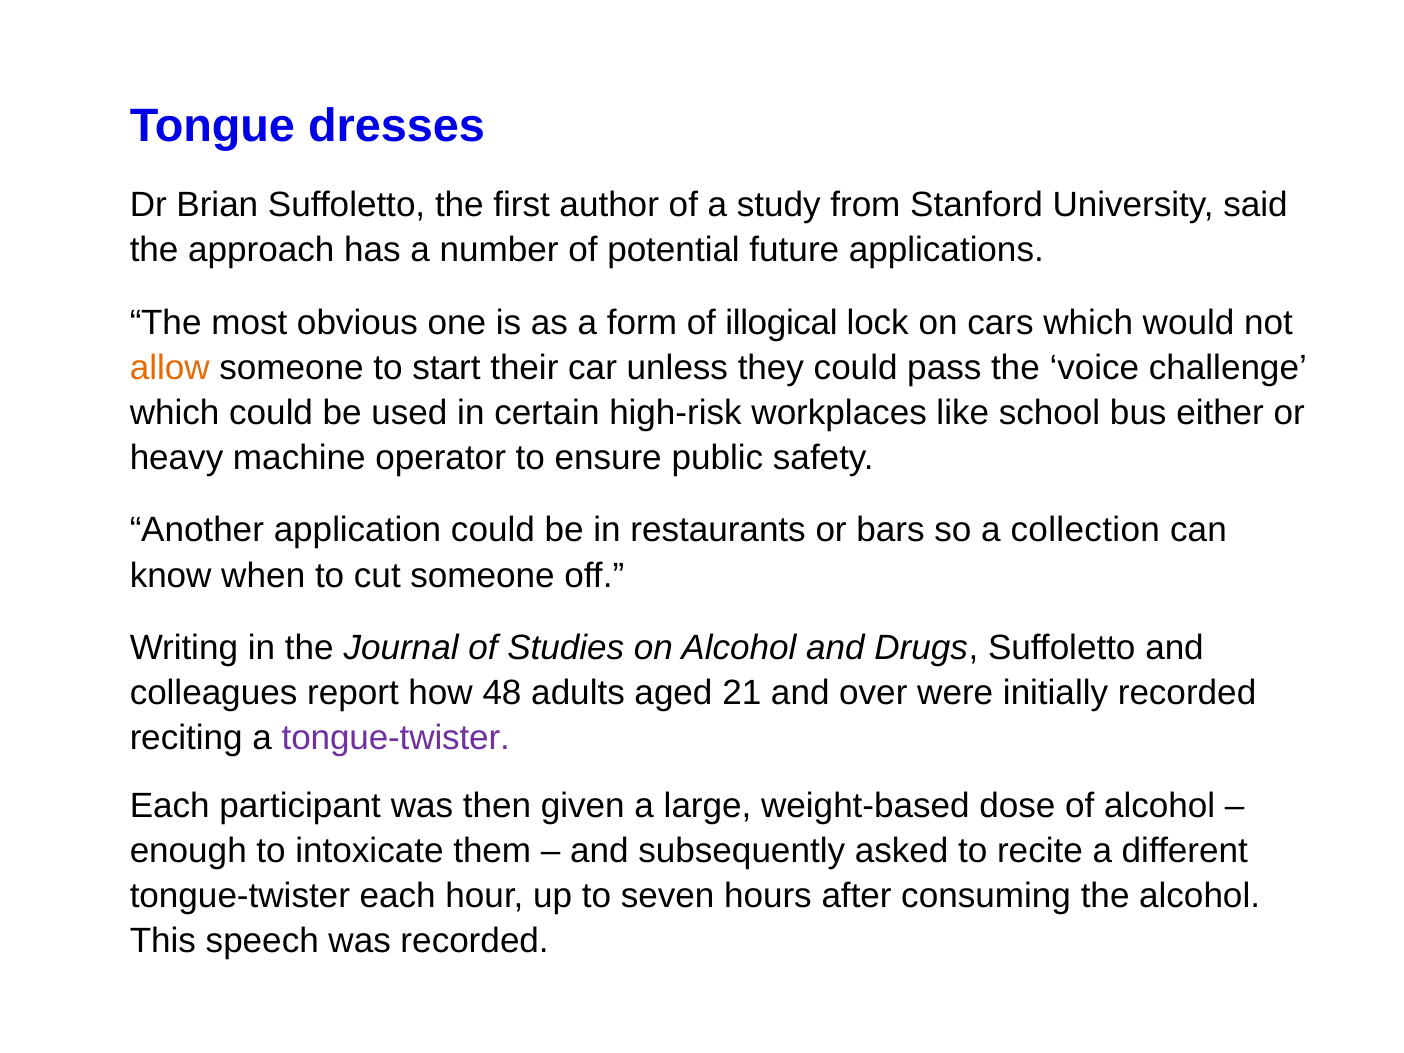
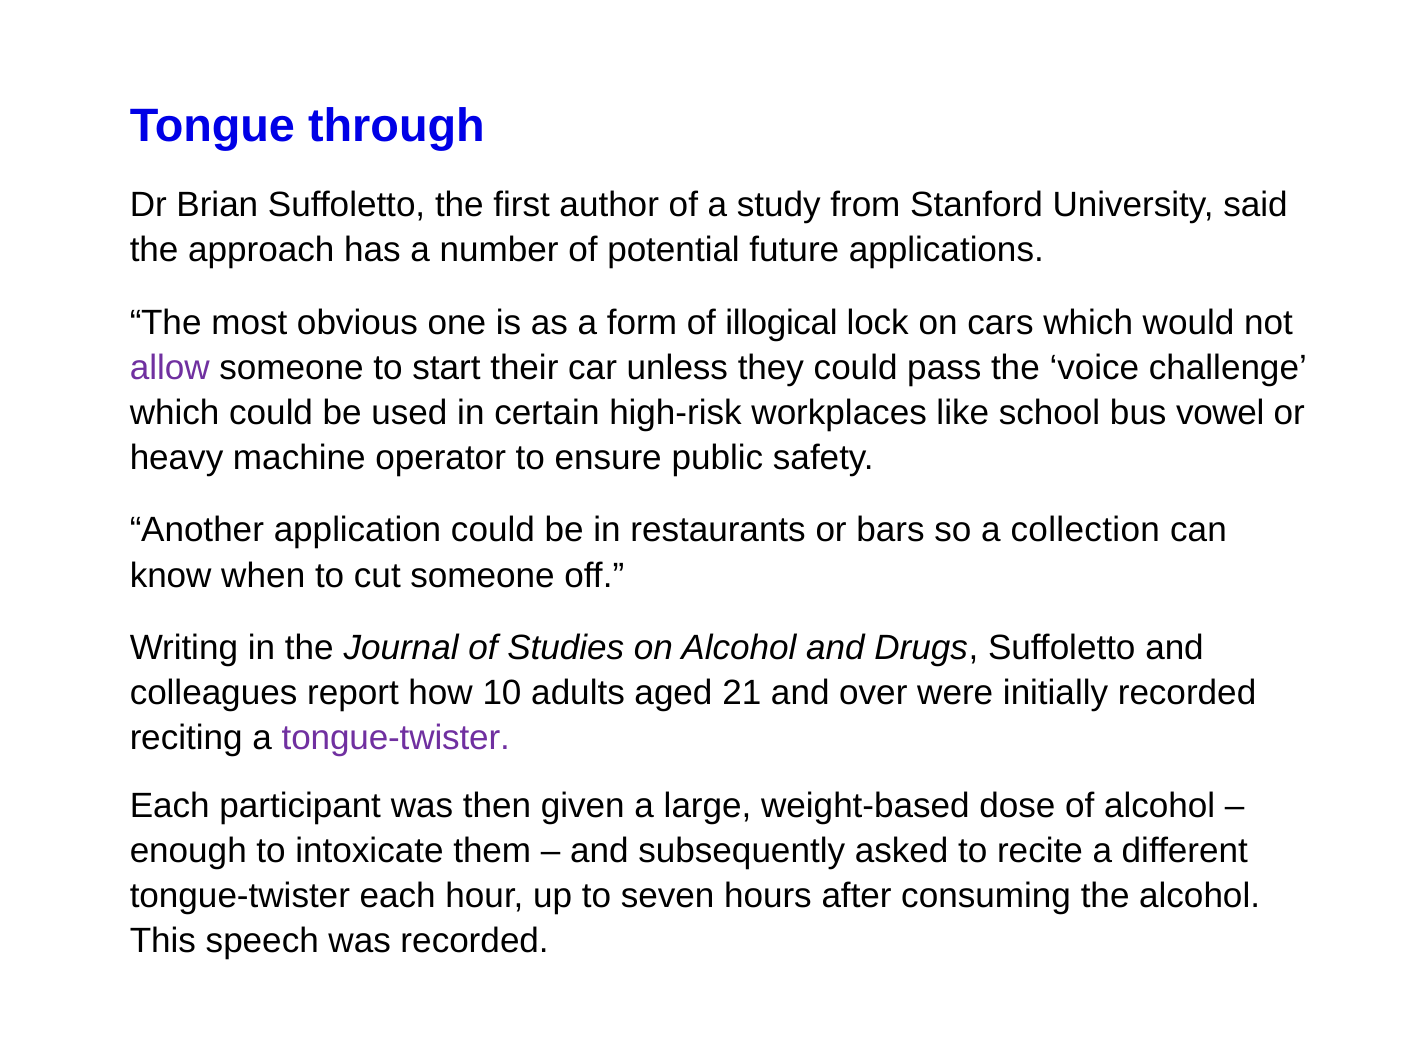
dresses: dresses -> through (396, 126)
allow colour: orange -> purple (170, 368)
either: either -> vowel (1220, 413)
48: 48 -> 10 (502, 693)
